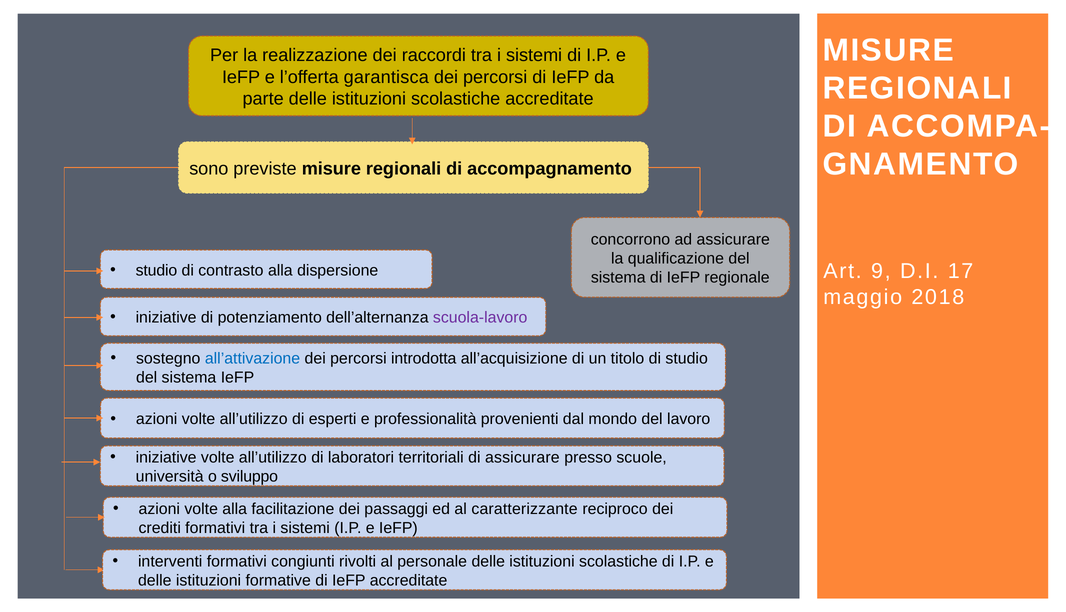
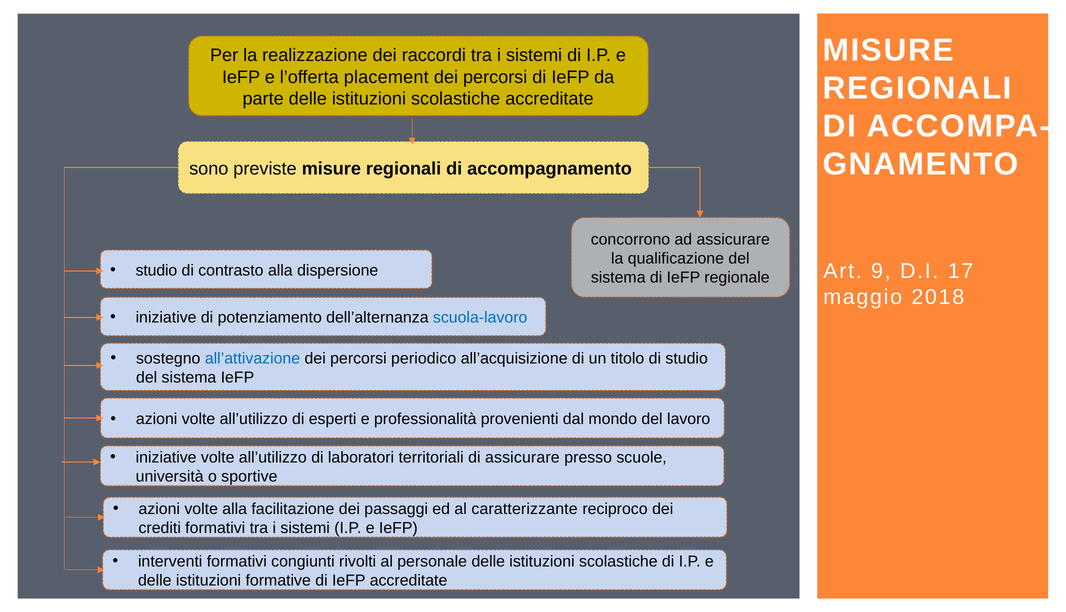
garantisca: garantisca -> placement (386, 77)
scuola-lavoro colour: purple -> blue (480, 317)
introdotta: introdotta -> periodico (424, 358)
sviluppo: sviluppo -> sportive (249, 476)
